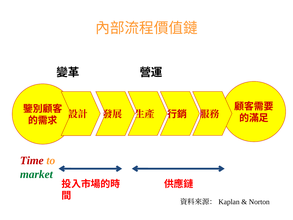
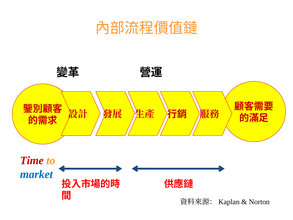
market colour: green -> blue (36, 174)
